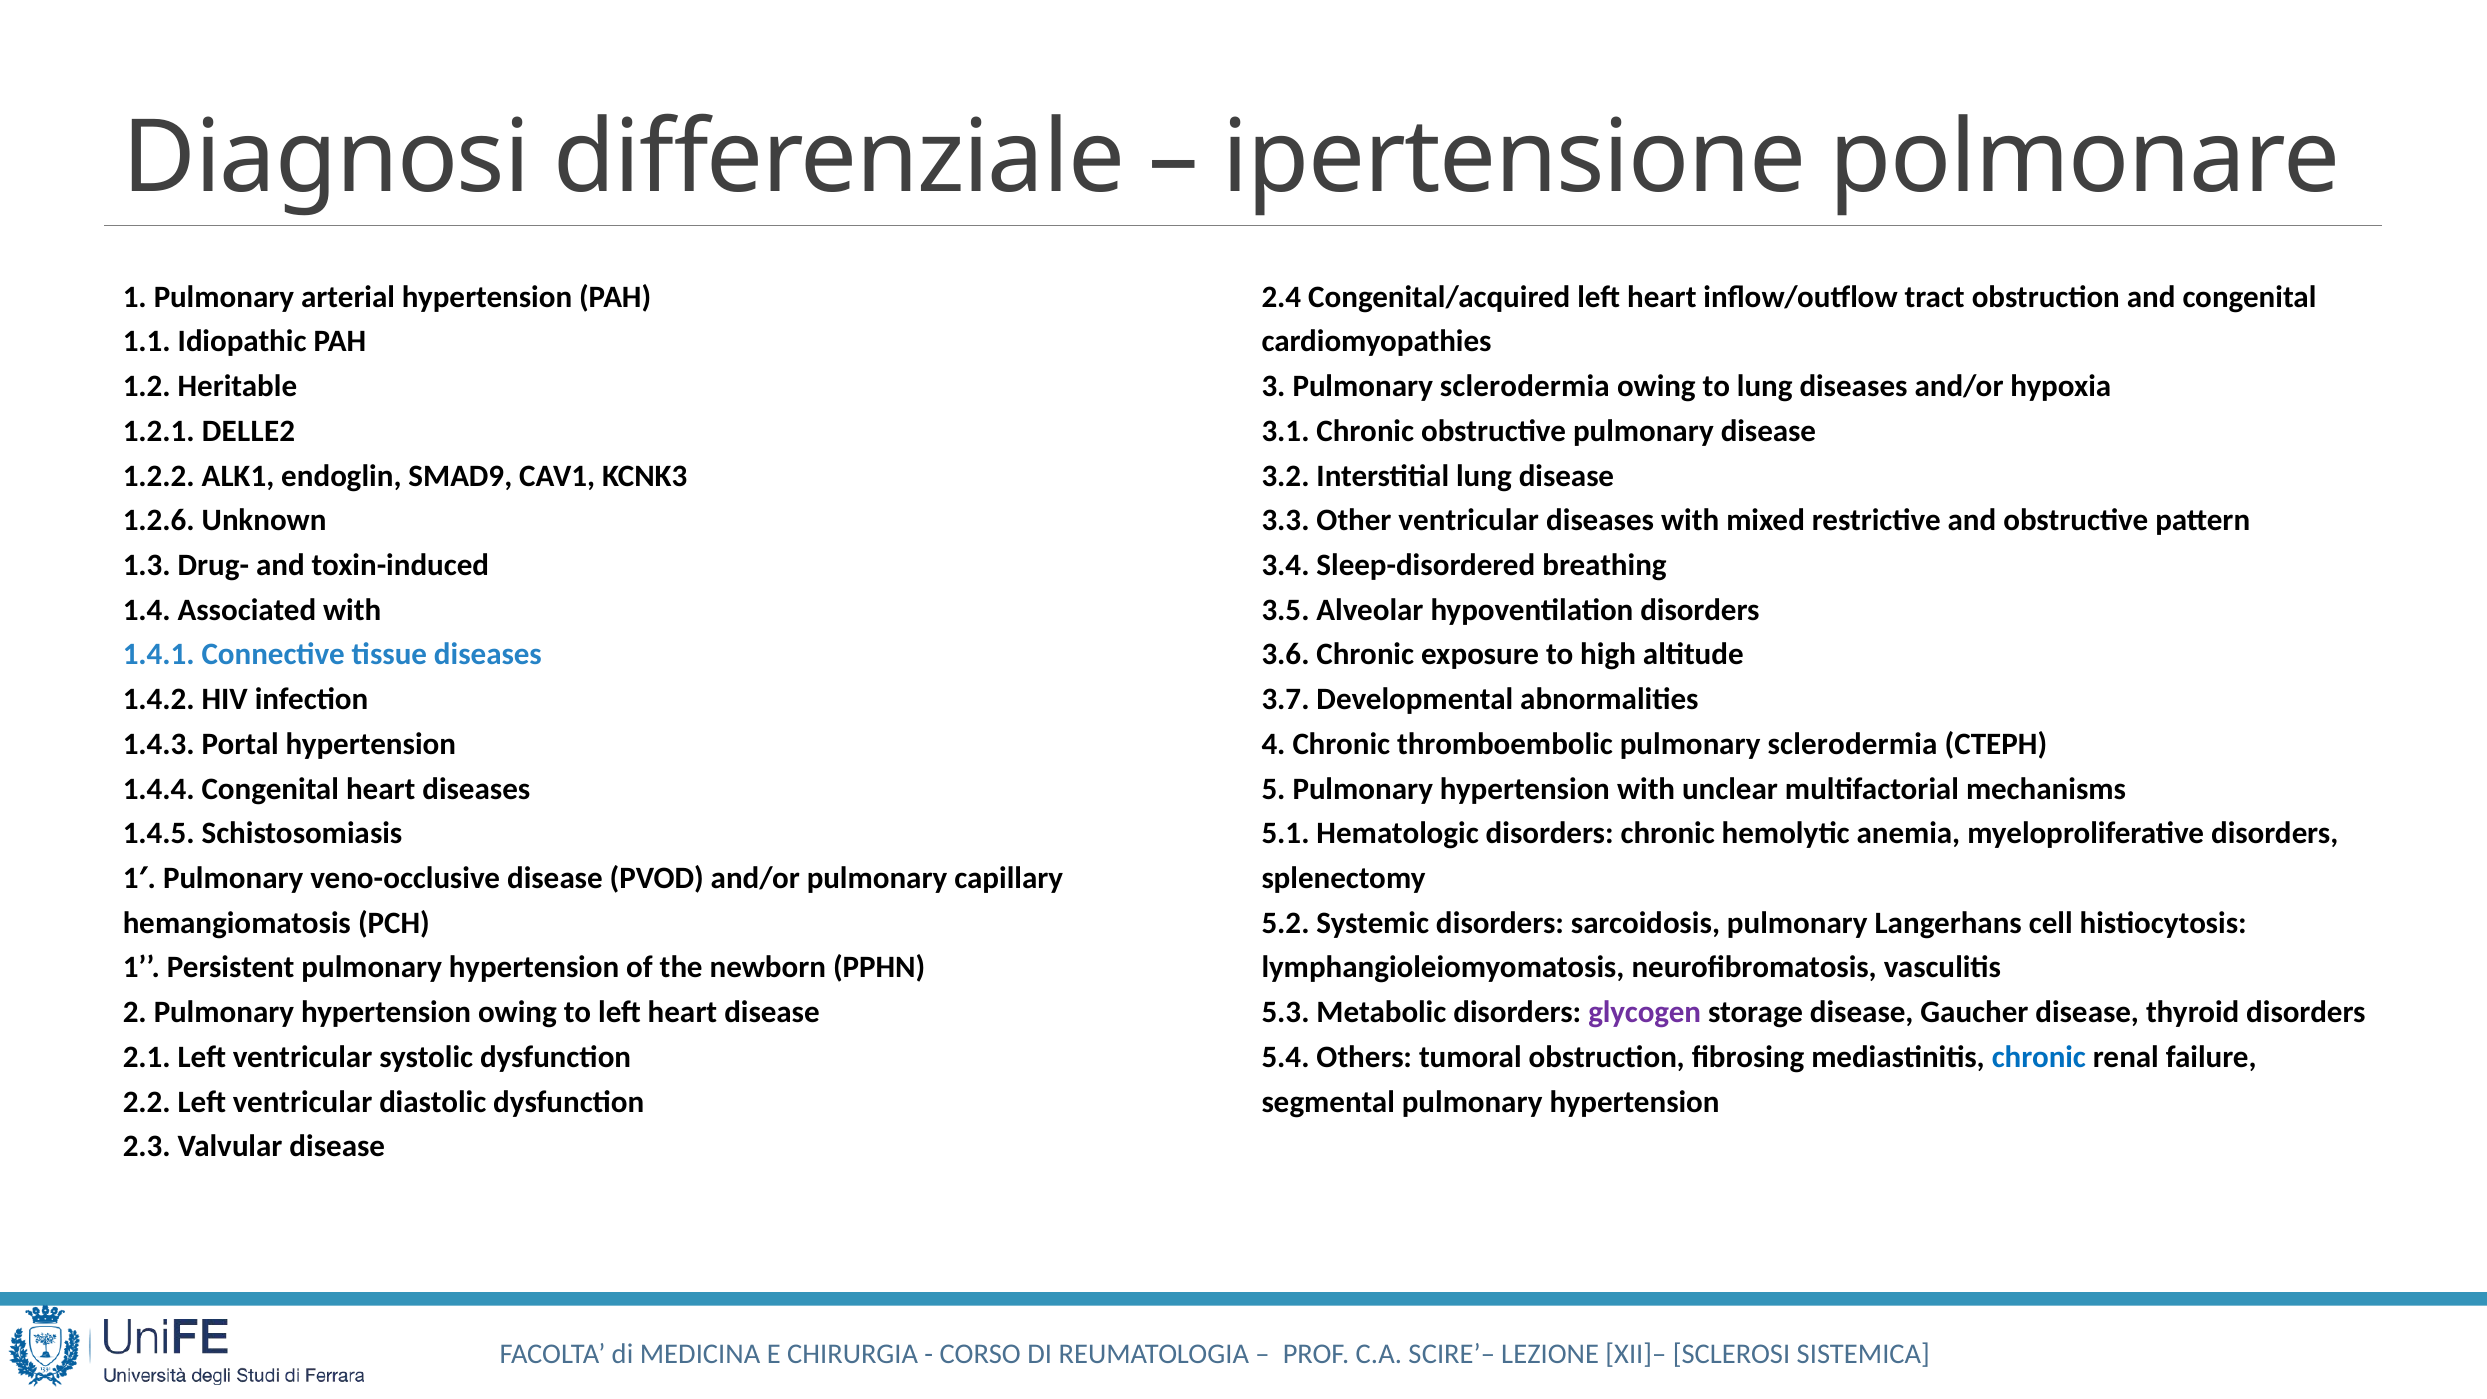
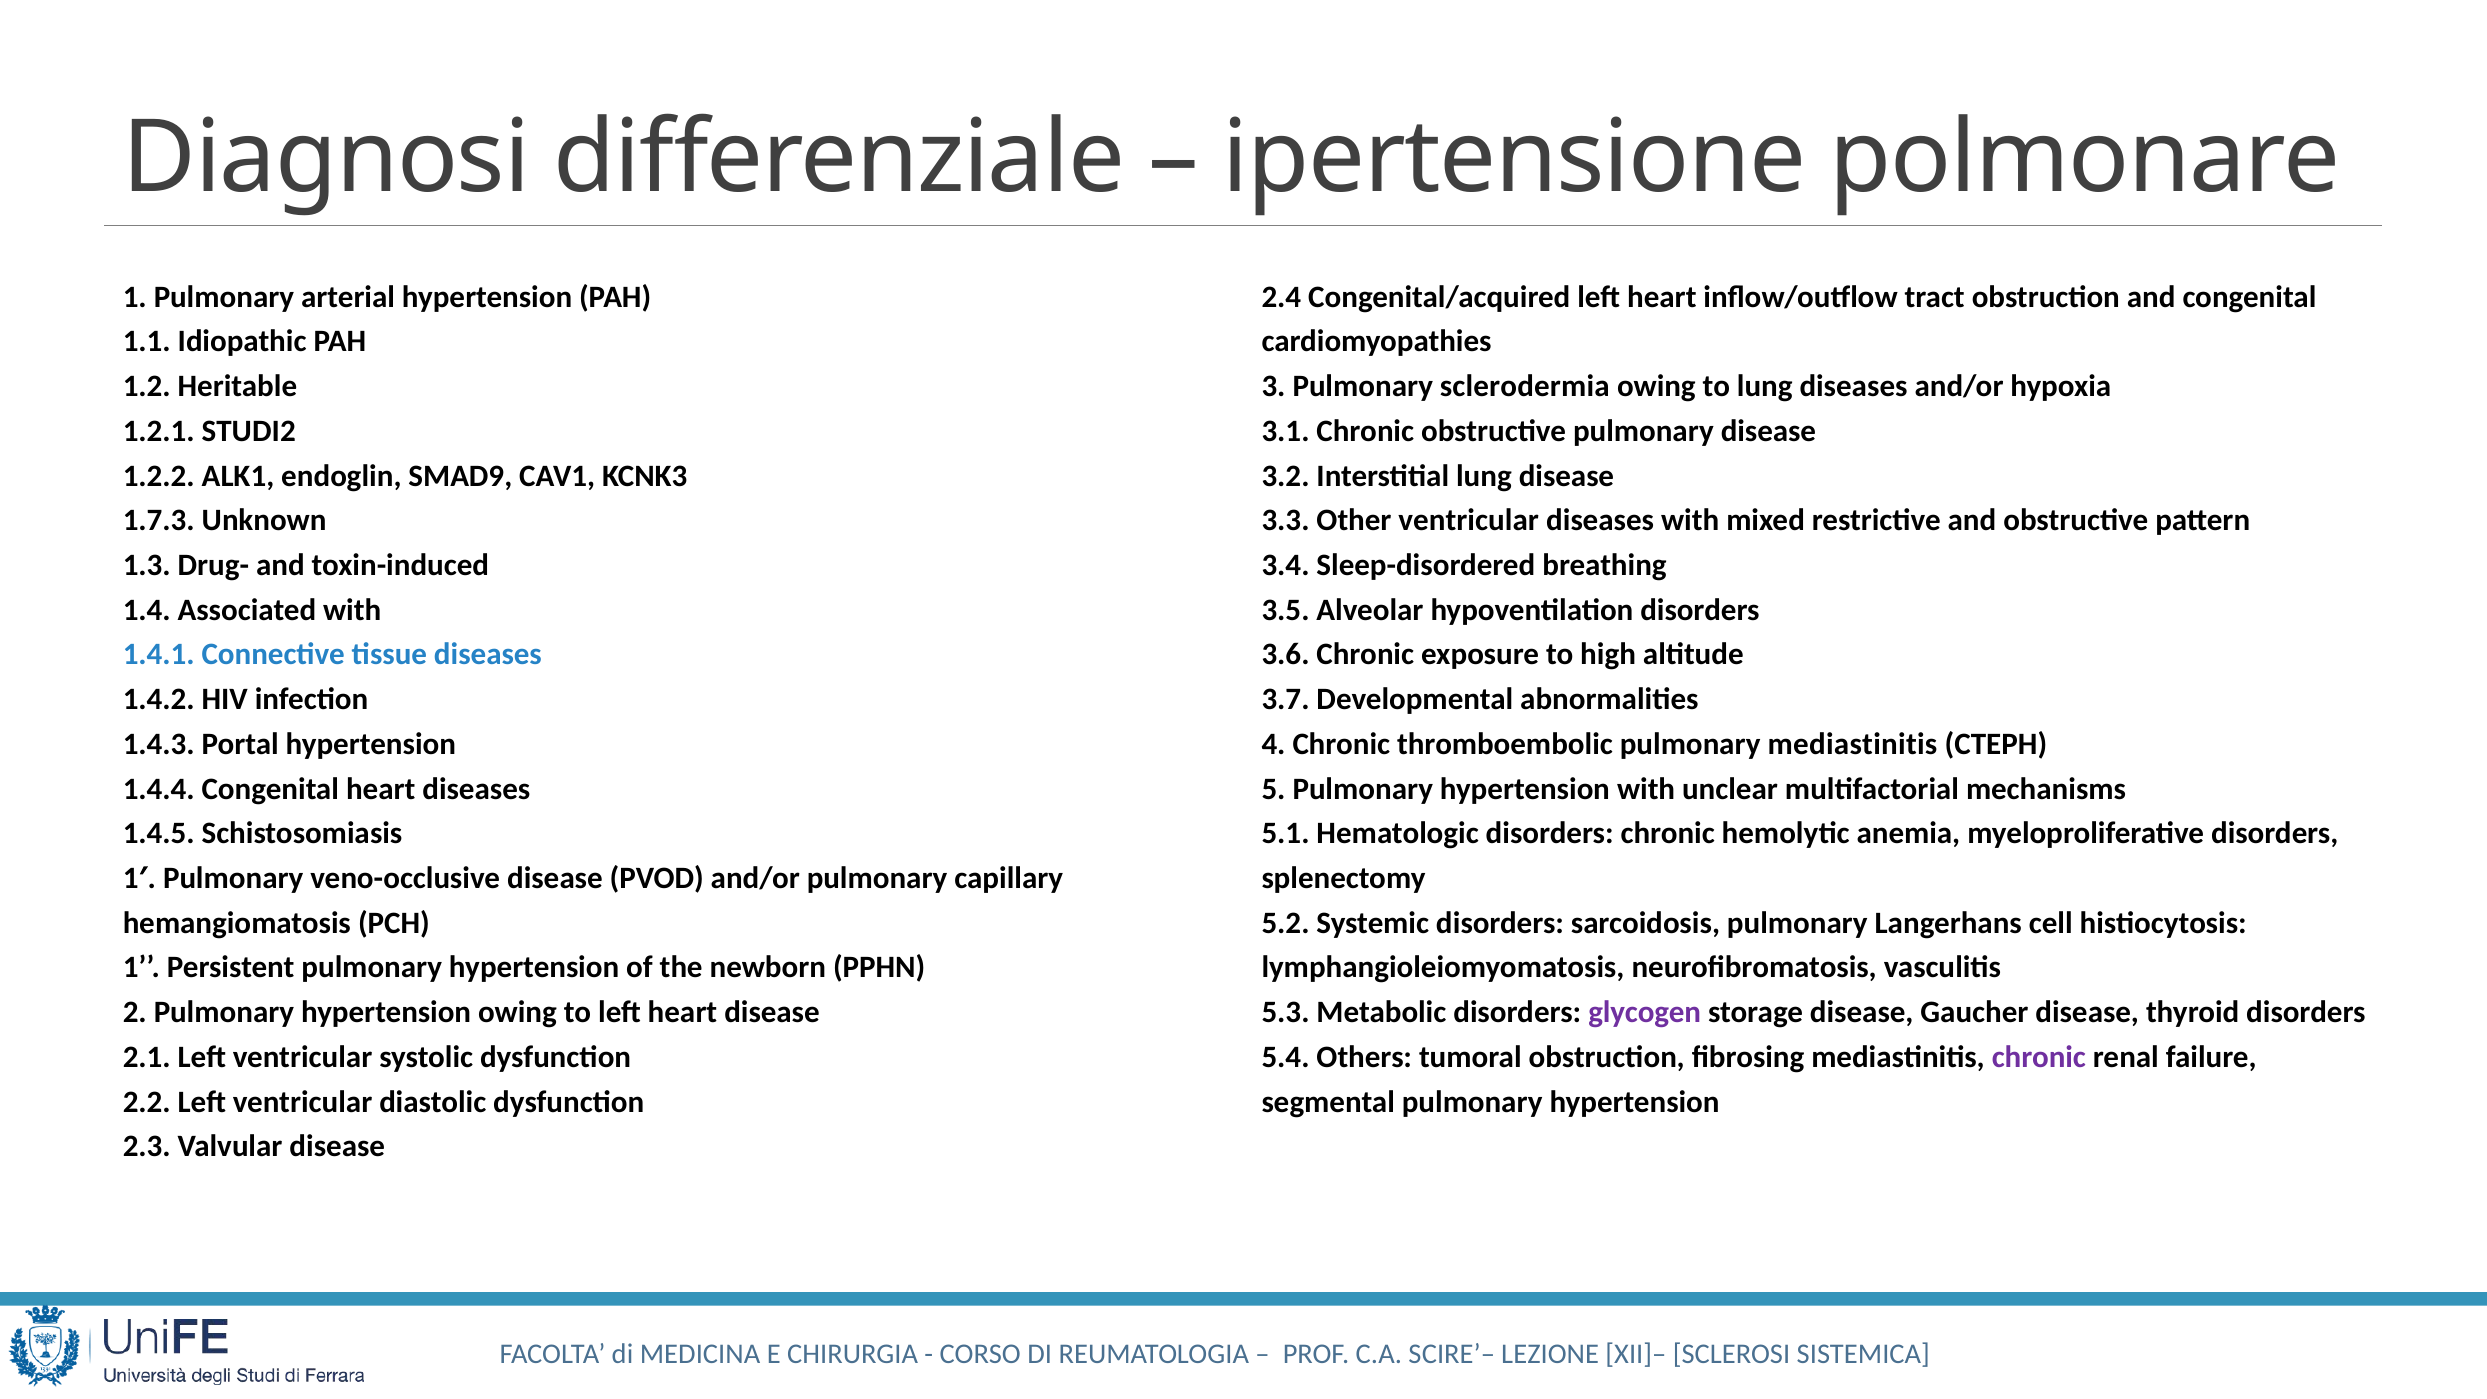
DELLE2: DELLE2 -> STUDI2 (249, 431)
1.2.6: 1.2.6 -> 1.7.3 (159, 520)
thromboembolic pulmonary sclerodermia: sclerodermia -> mediastinitis (1852, 744)
chronic colour: blue -> purple (2039, 1057)
